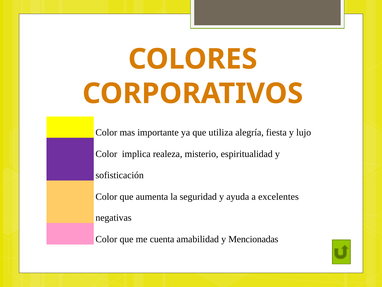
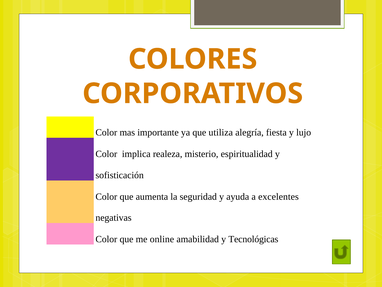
cuenta: cuenta -> online (162, 239)
Mencionadas: Mencionadas -> Tecnológicas (253, 239)
